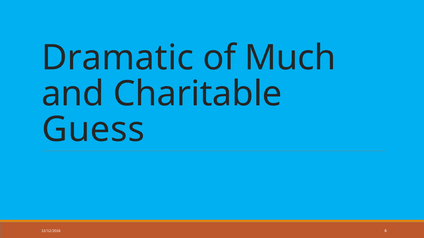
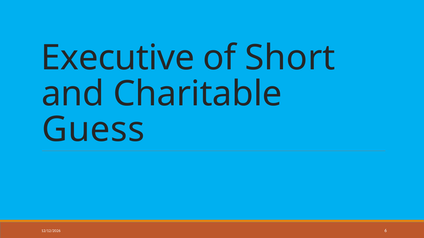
Dramatic: Dramatic -> Executive (118, 58)
Much: Much -> Short (290, 58)
